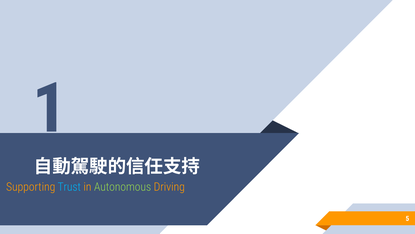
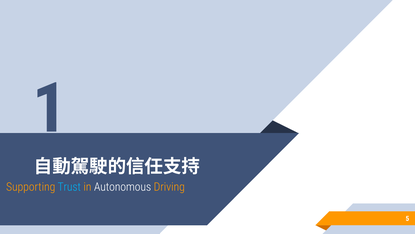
Autonomous colour: light green -> white (123, 187)
